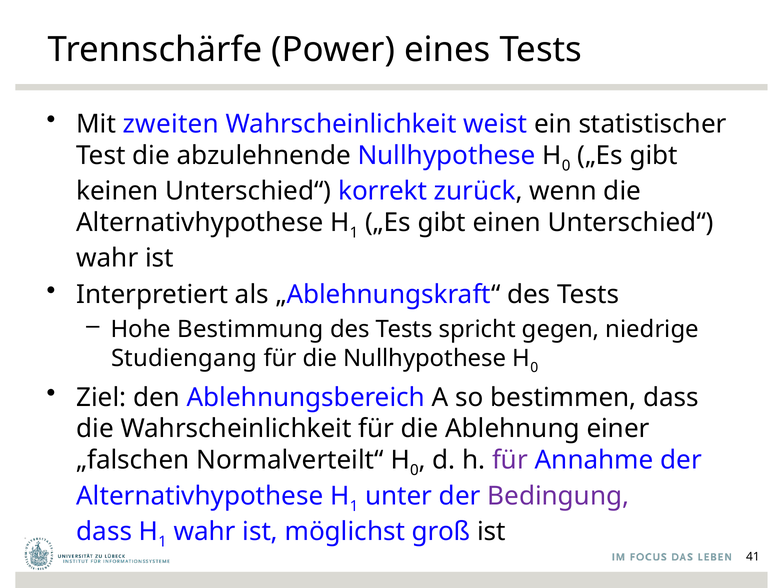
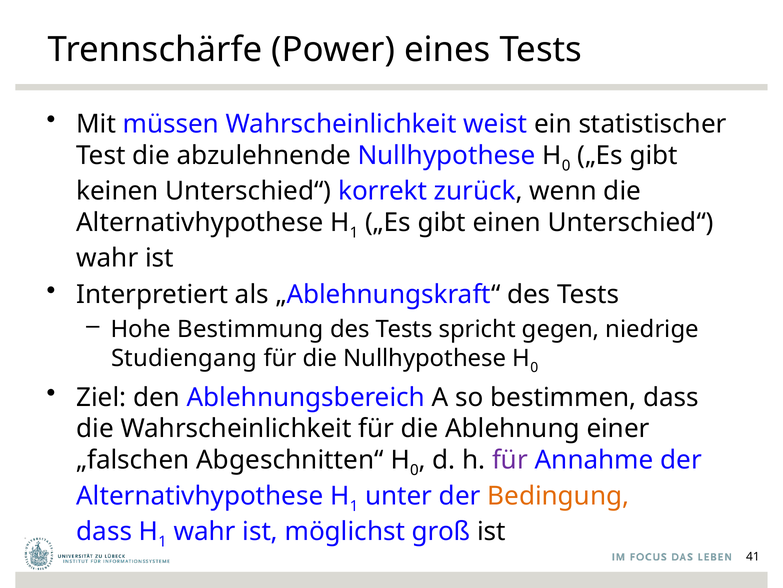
zweiten: zweiten -> müssen (171, 124)
Normalverteilt“: Normalverteilt“ -> Abgeschnitten“ (290, 460)
Bedingung colour: purple -> orange (558, 495)
